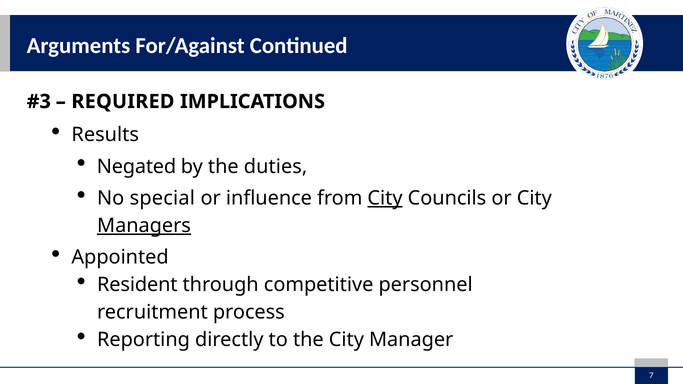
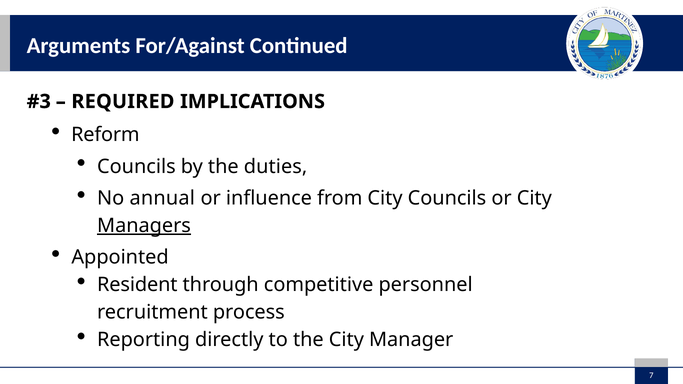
Results: Results -> Reform (105, 135)
Negated: Negated -> Councils (136, 167)
special: special -> annual (162, 198)
City underline: present -> none (385, 198)
